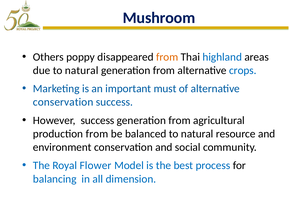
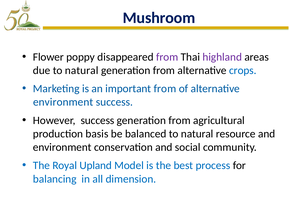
Others: Others -> Flower (48, 57)
from colour: orange -> purple (167, 57)
highland colour: blue -> purple (222, 57)
important must: must -> from (165, 89)
conservation: conservation -> environment (63, 102)
production from: from -> basis (97, 134)
Flower: Flower -> Upland (96, 166)
